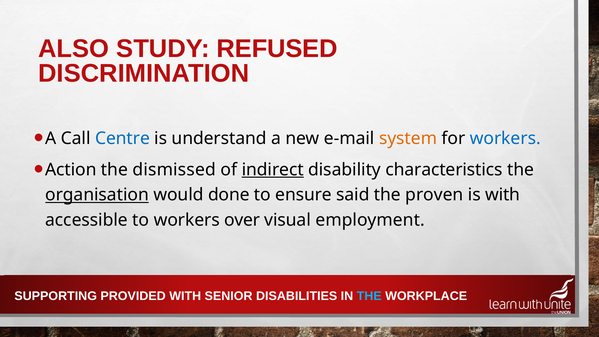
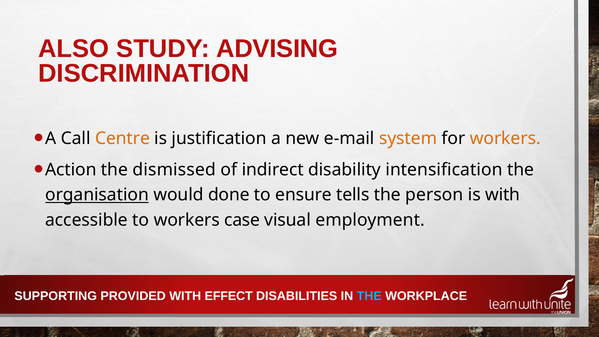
REFUSED: REFUSED -> ADVISING (277, 49)
Centre colour: blue -> orange (123, 138)
understand: understand -> justification (219, 138)
workers colour: blue -> orange (505, 138)
indirect underline: present -> none (273, 170)
characteristics: characteristics -> intensification (444, 170)
said: said -> tells (353, 195)
proven: proven -> person (434, 195)
over: over -> case (242, 220)
SENIOR: SENIOR -> EFFECT (229, 296)
